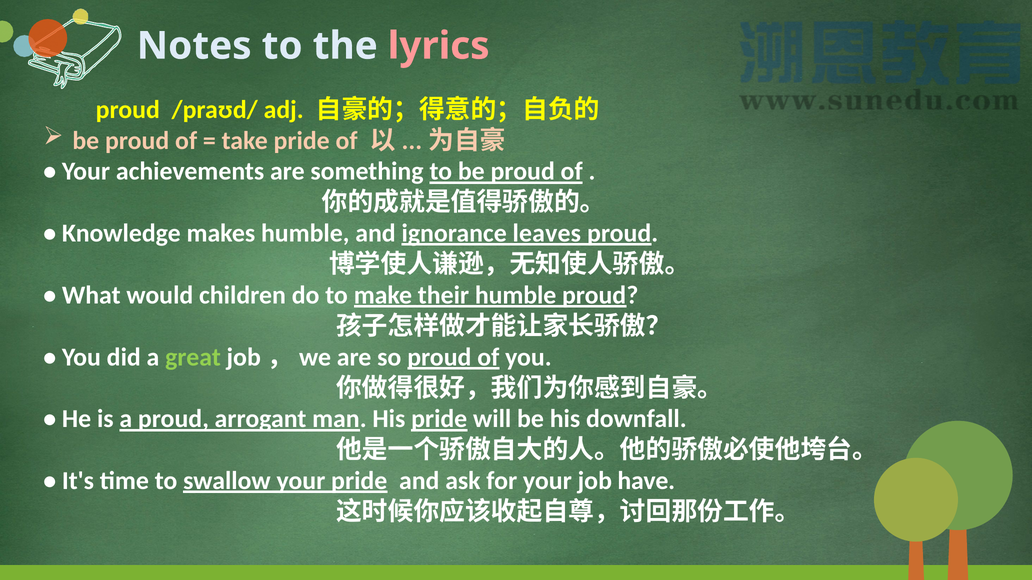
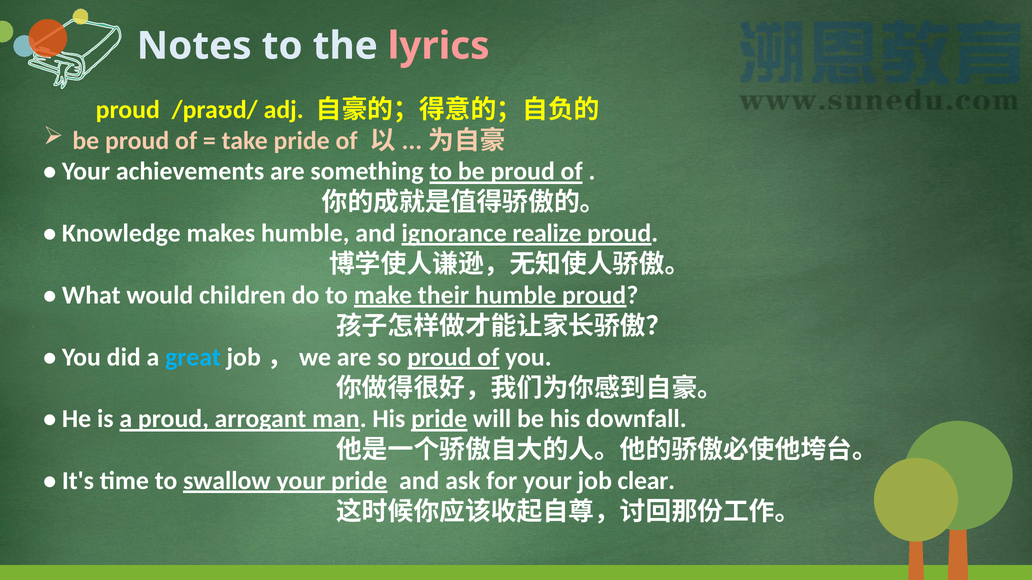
leaves: leaves -> realize (547, 234)
great colour: light green -> light blue (193, 357)
have: have -> clear (646, 481)
